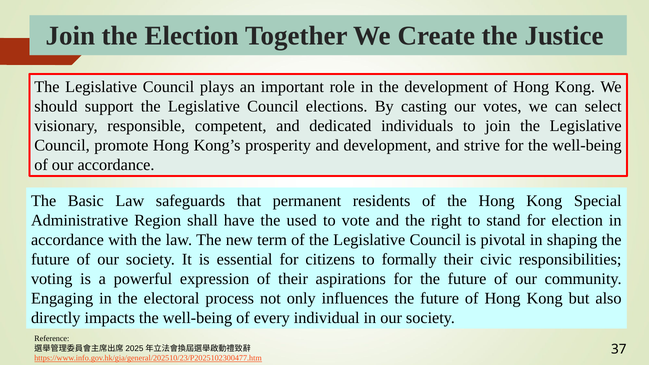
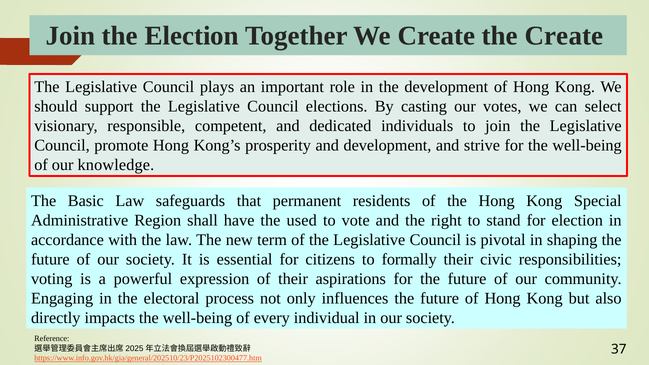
the Justice: Justice -> Create (564, 36)
our accordance: accordance -> knowledge (116, 165)
